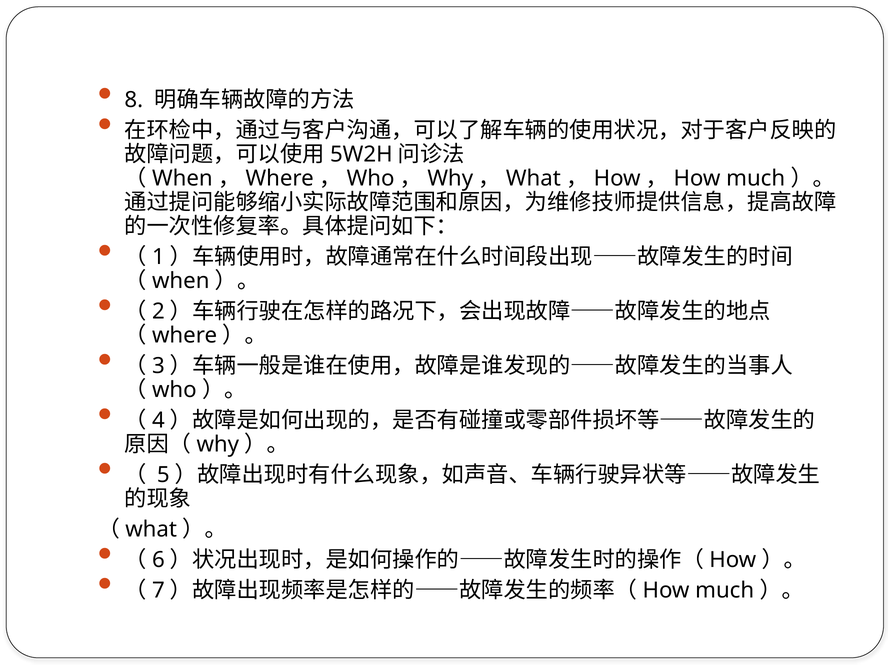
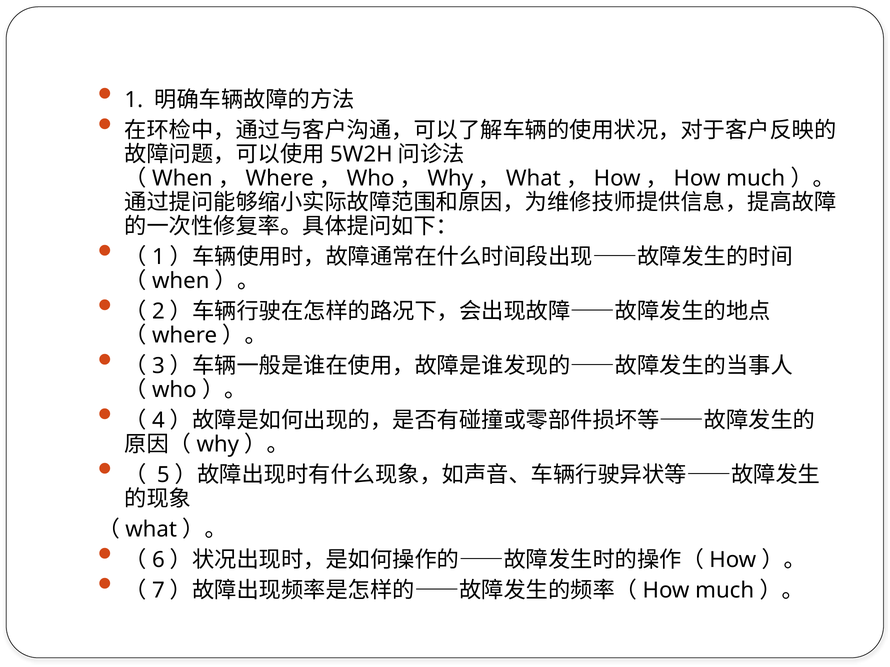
8: 8 -> 1 (134, 100)
